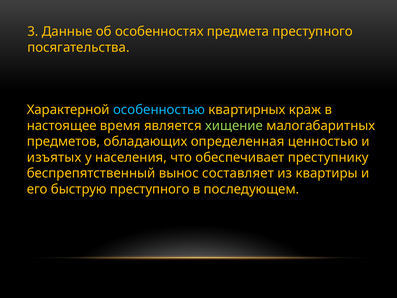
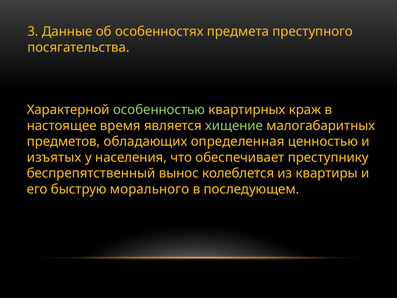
особенностью colour: light blue -> light green (159, 110)
составляет: составляет -> колеблется (238, 173)
быструю преступного: преступного -> морального (150, 189)
